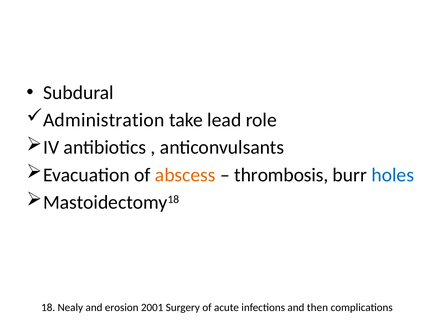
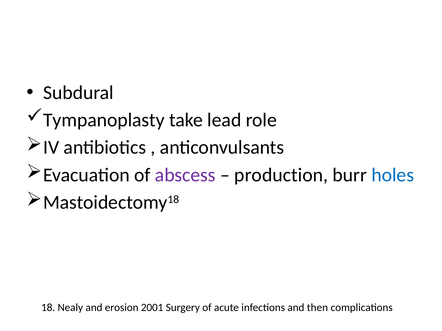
Administration: Administration -> Tympanoplasty (104, 120)
abscess colour: orange -> purple (185, 175)
thrombosis: thrombosis -> production (281, 175)
